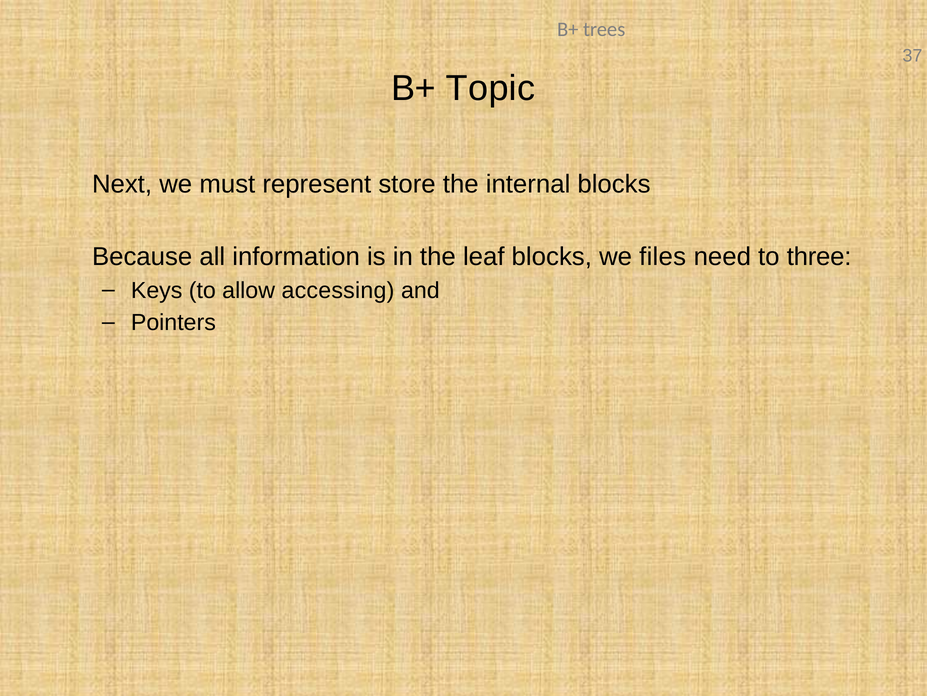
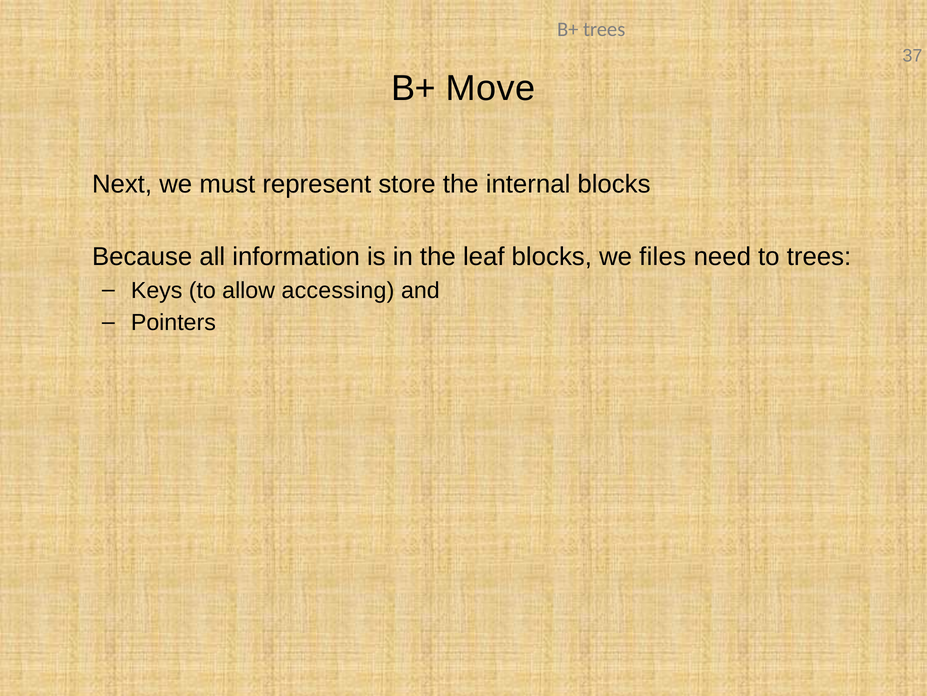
Topic: Topic -> Move (491, 88)
to three: three -> trees (819, 256)
